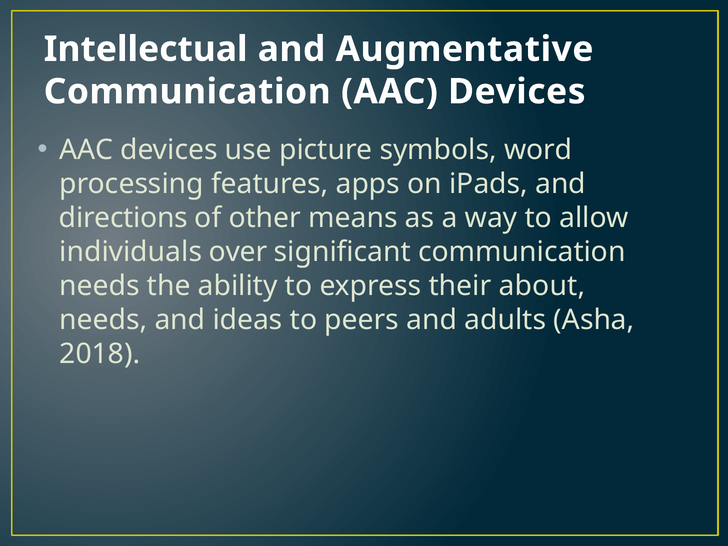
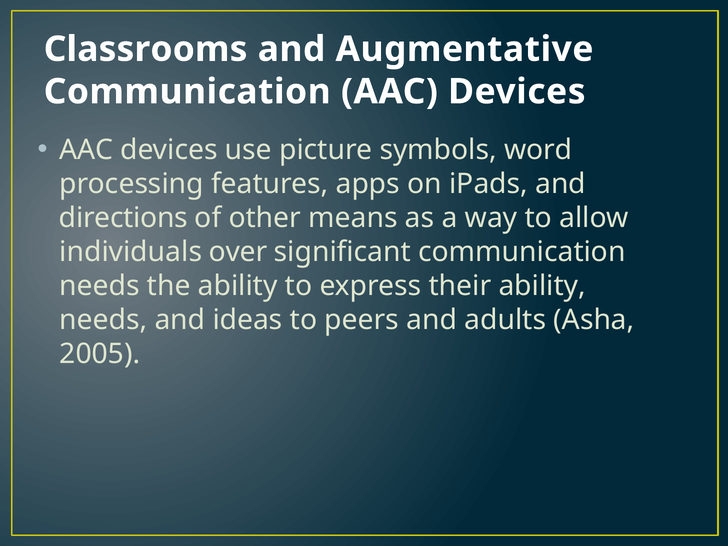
Intellectual: Intellectual -> Classrooms (146, 49)
their about: about -> ability (542, 286)
2018: 2018 -> 2005 (100, 354)
